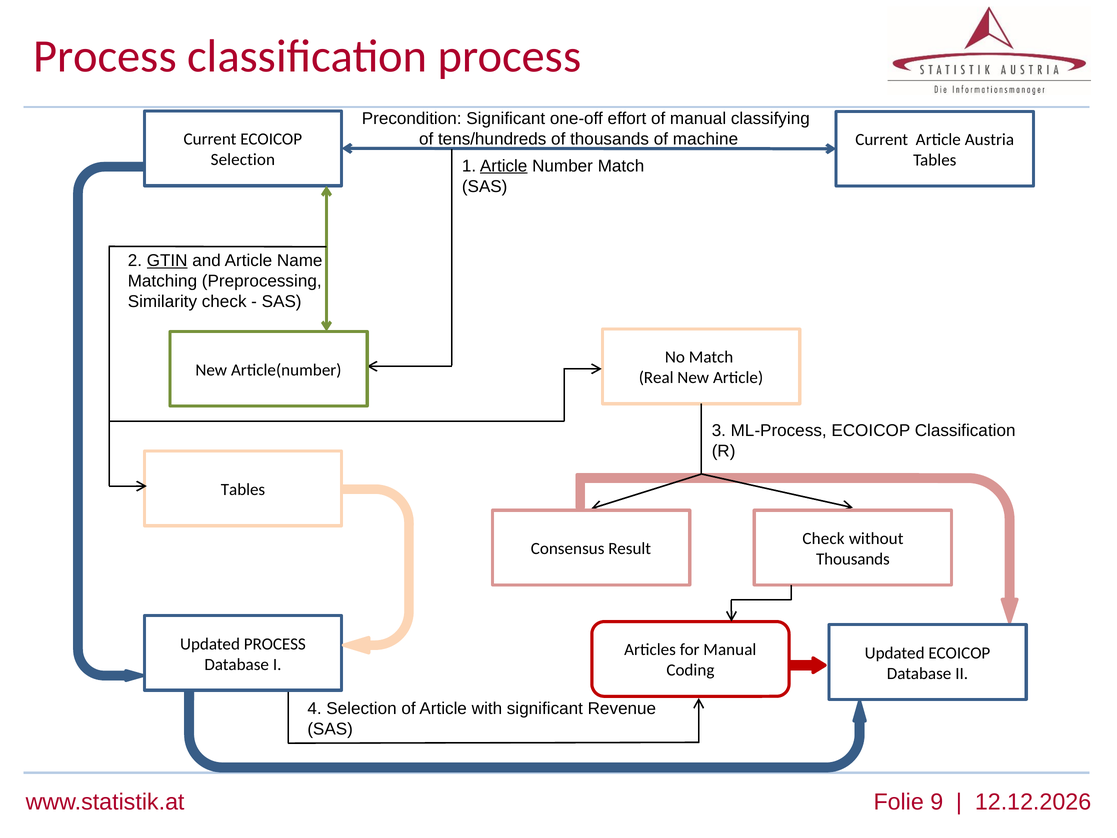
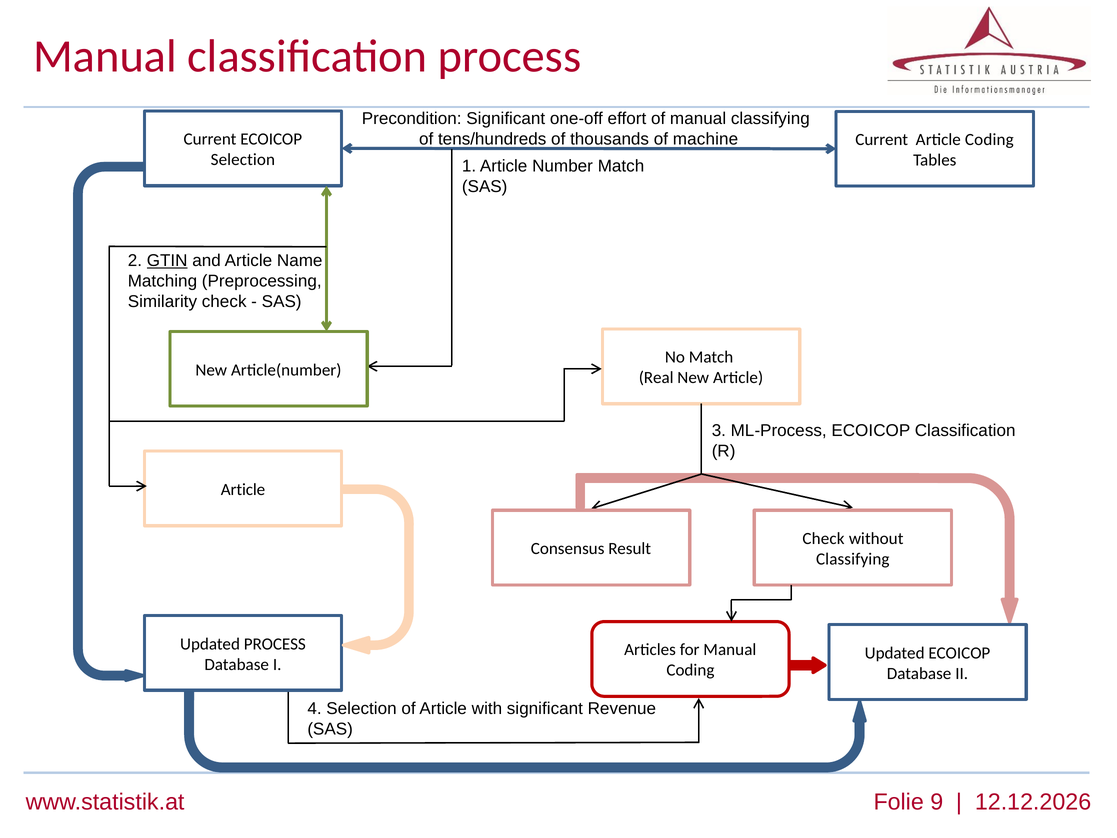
Process: Process -> Manual (105, 56)
Article Austria: Austria -> Coding (989, 140)
Article underline: present -> none (504, 166)
Tables: Tables -> Article (243, 489)
Thousands: Thousands -> Classifying (853, 559)
